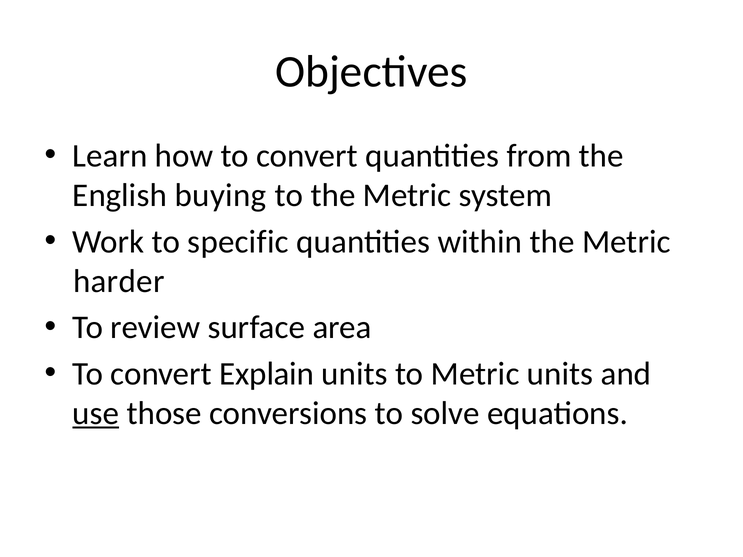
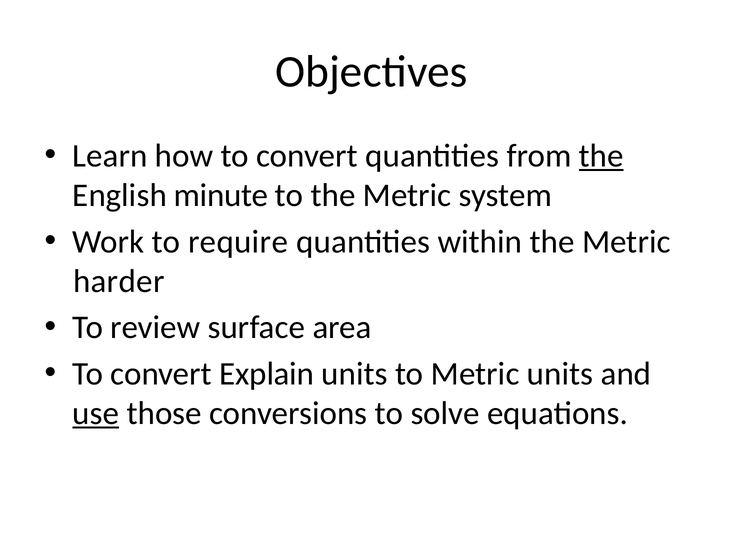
the underline: none -> present (601, 156)
buying: buying -> minute (221, 196)
specific: specific -> require (238, 242)
